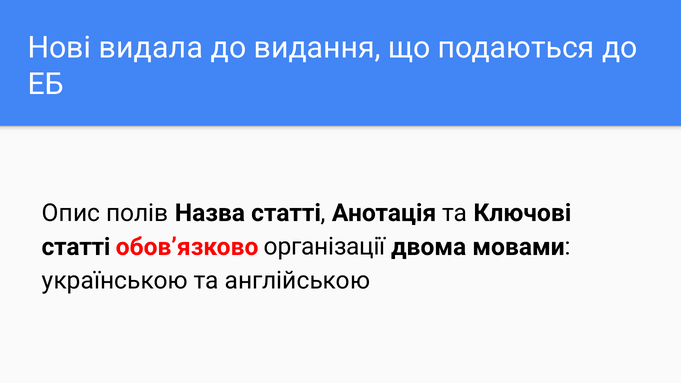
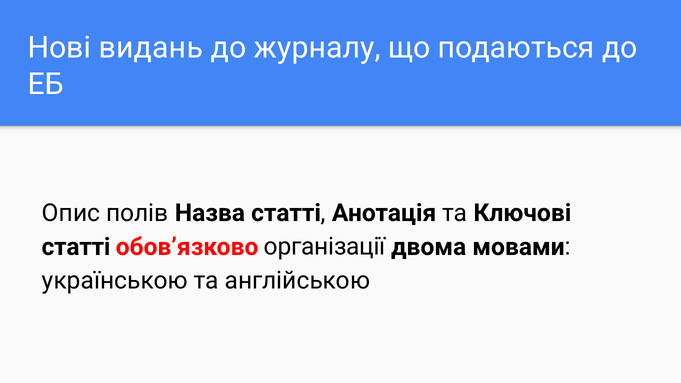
видала: видала -> видань (151, 48)
видання: видання -> журналу (317, 48)
